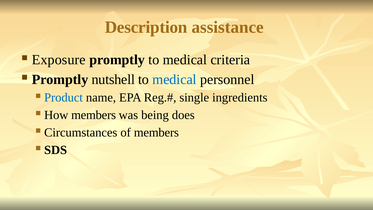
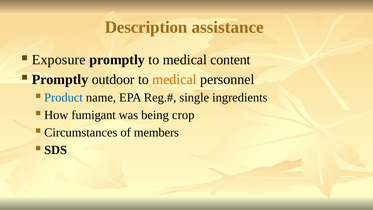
criteria: criteria -> content (230, 60)
nutshell: nutshell -> outdoor (113, 79)
medical colour: blue -> orange (174, 79)
How members: members -> fumigant (94, 115)
does: does -> crop (183, 115)
